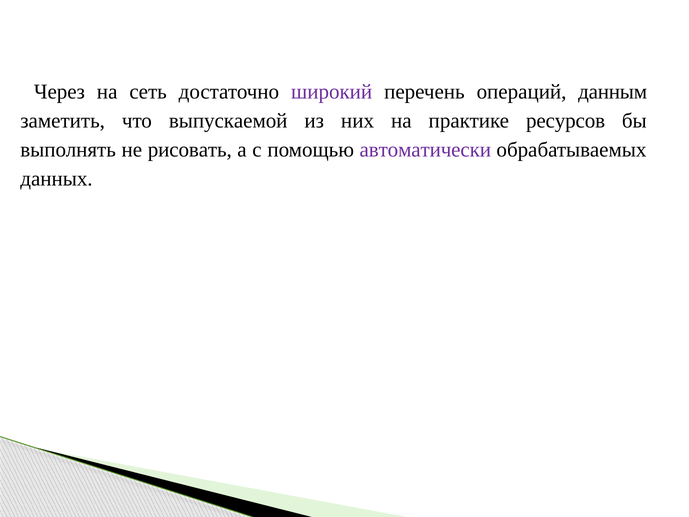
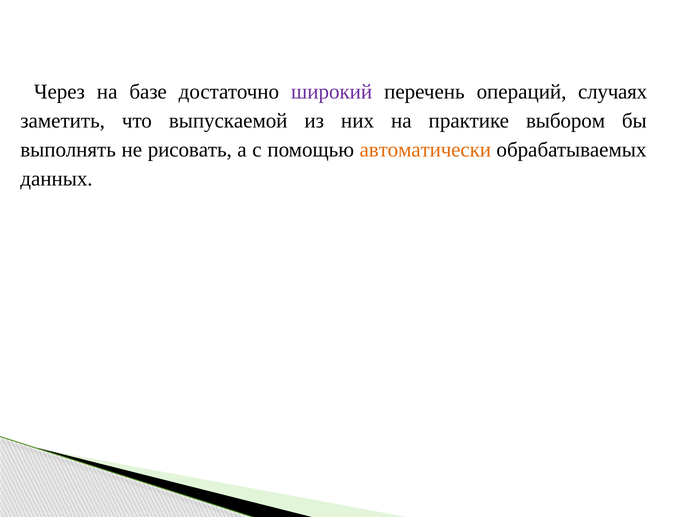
сеть: сеть -> базе (148, 92)
данным: данным -> случаях (613, 92)
ресурсов: ресурсов -> выбором (566, 121)
автоматически colour: purple -> orange (425, 150)
